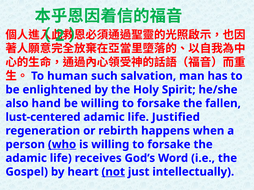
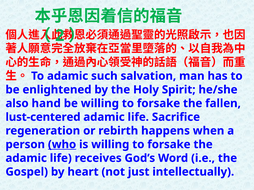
To human: human -> adamic (68, 76)
Justified: Justified -> Sacrifice (176, 117)
not underline: present -> none (113, 172)
